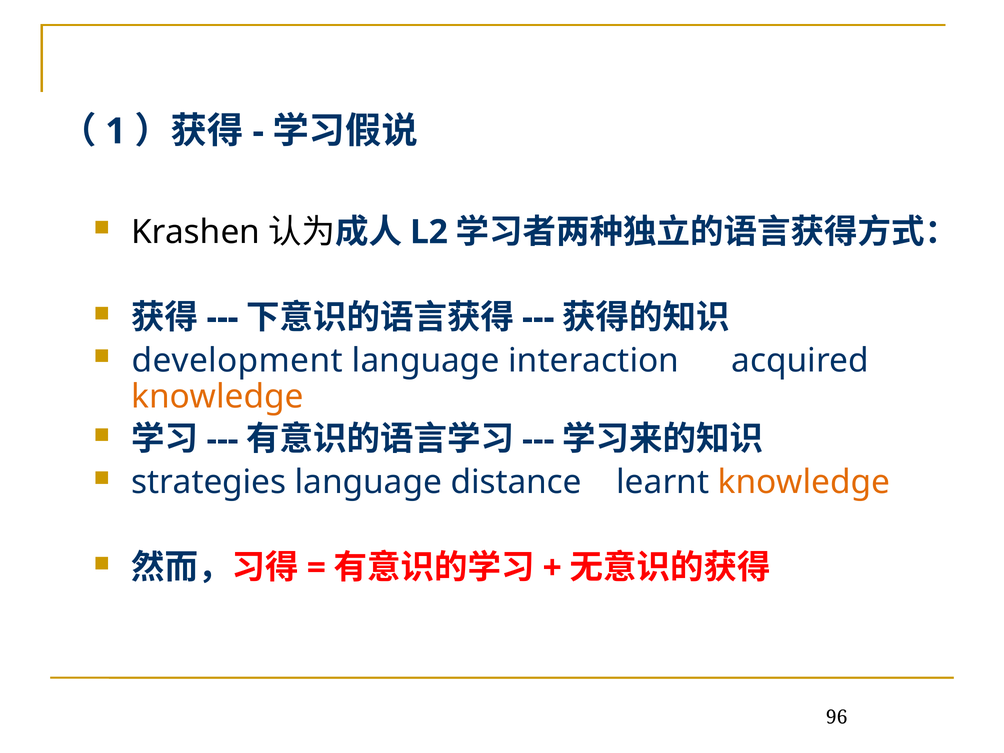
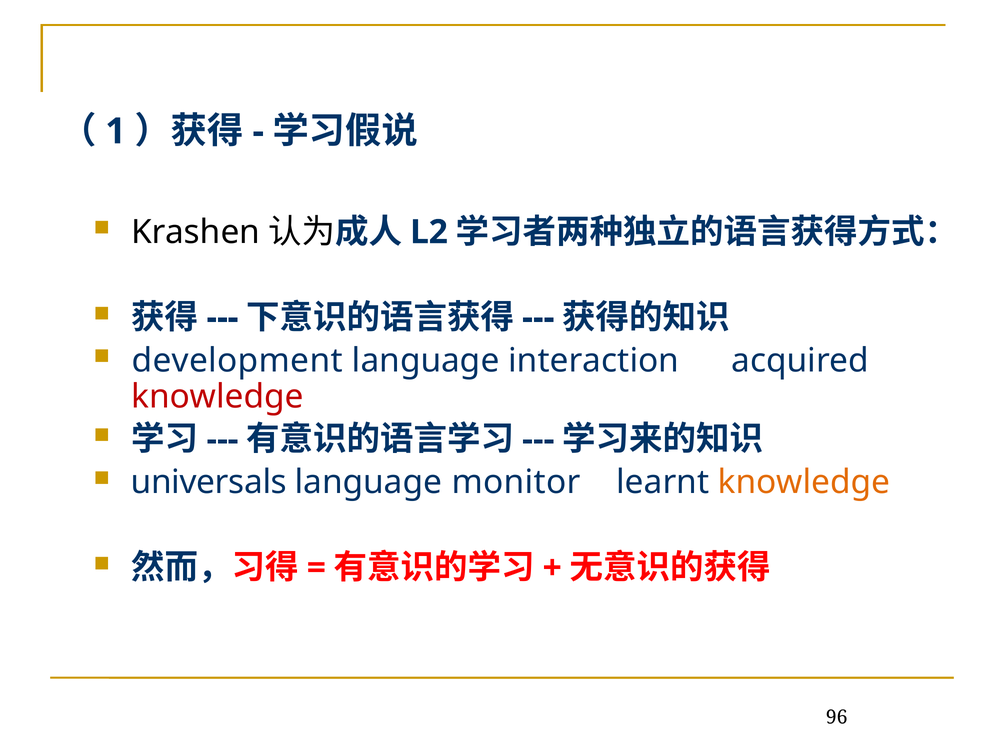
knowledge colour: orange -> red (217, 397)
strategies: strategies -> universals (209, 482)
distance: distance -> monitor (516, 482)
